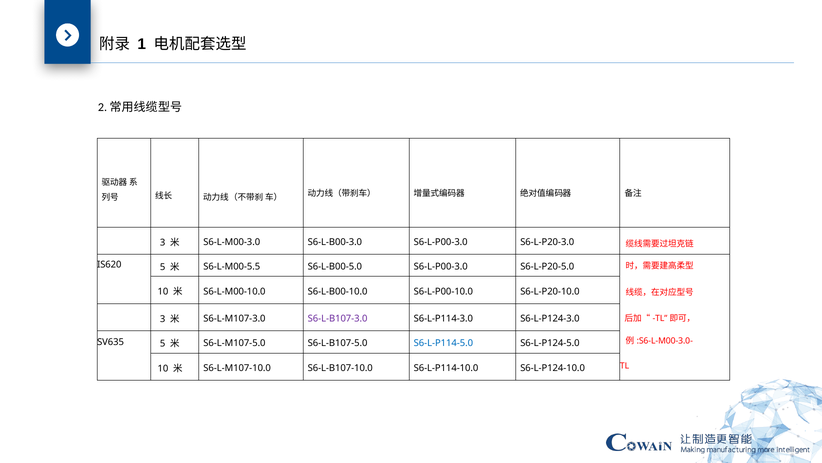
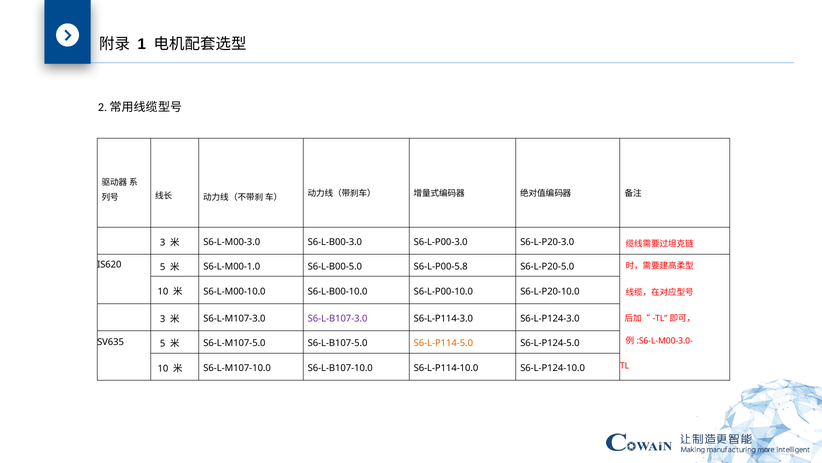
S6-L-M00-5.5: S6-L-M00-5.5 -> S6-L-M00-1.0 (232, 266)
S6-L-B00-5.0 S6-L-P00-3.0: S6-L-P00-3.0 -> S6-L-P00-5.8 (441, 266)
S6-L-P114-5.0 colour: blue -> orange (443, 343)
